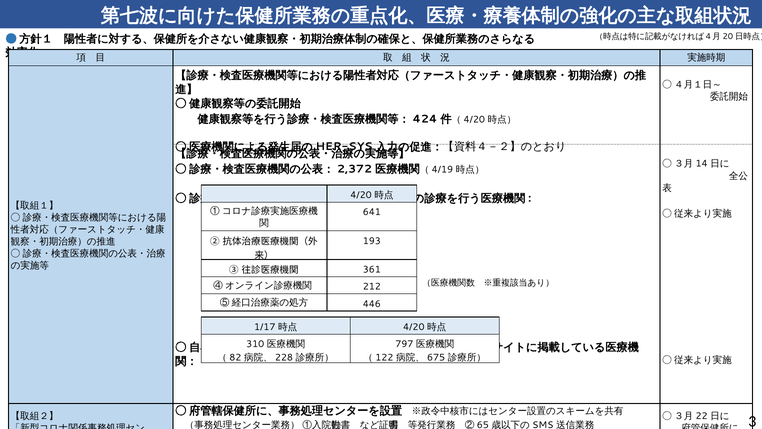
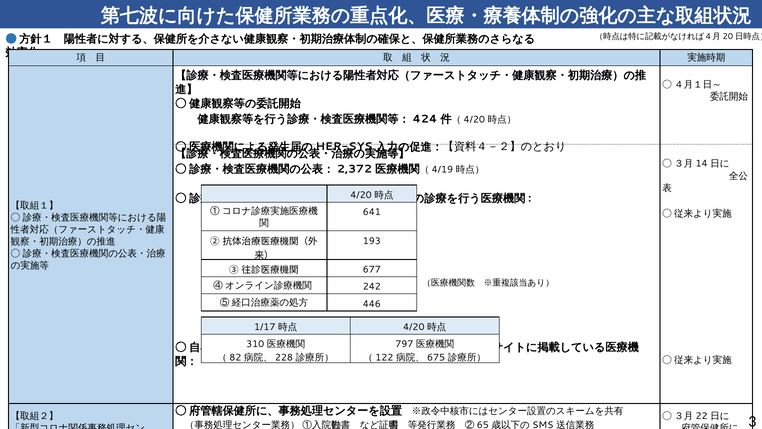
361: 361 -> 677 (372, 269)
212: 212 -> 242 (372, 286)
